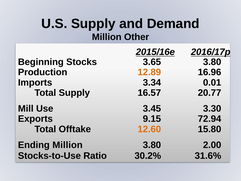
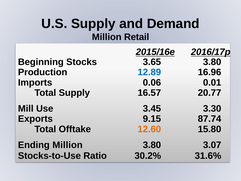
Other: Other -> Retail (137, 37)
12.89 colour: orange -> blue (149, 72)
3.34: 3.34 -> 0.06 (152, 82)
72.94: 72.94 -> 87.74 (210, 119)
2.00: 2.00 -> 3.07 (212, 145)
